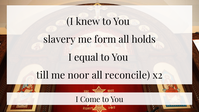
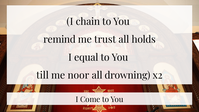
knew: knew -> chain (88, 22)
slavery: slavery -> remind (60, 39)
form: form -> trust (105, 39)
reconcile: reconcile -> drowning (127, 75)
